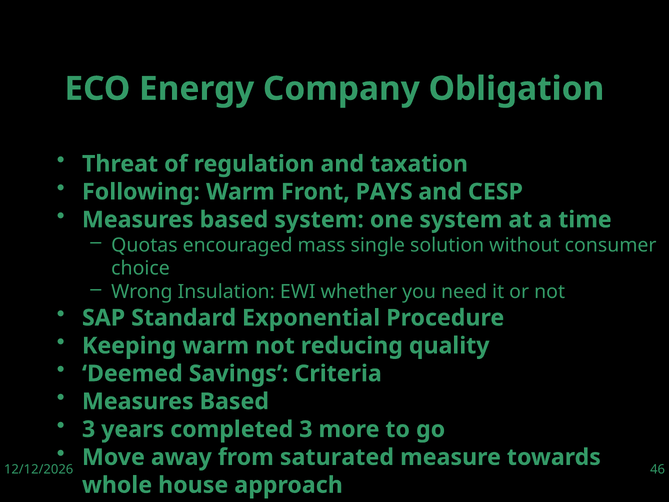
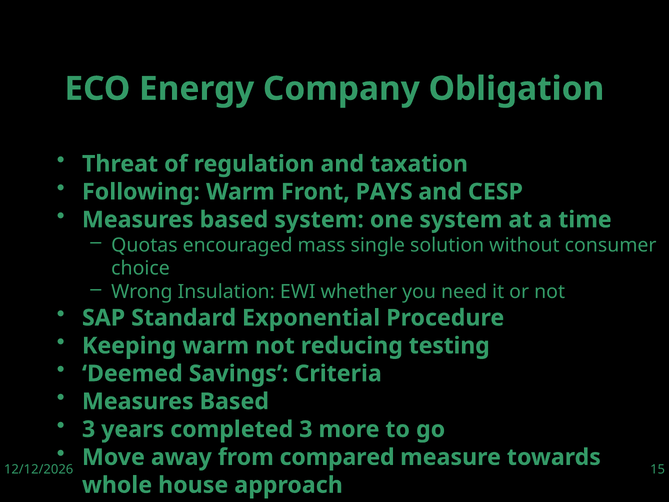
quality: quality -> testing (449, 346)
saturated: saturated -> compared (337, 457)
46: 46 -> 15 (658, 469)
